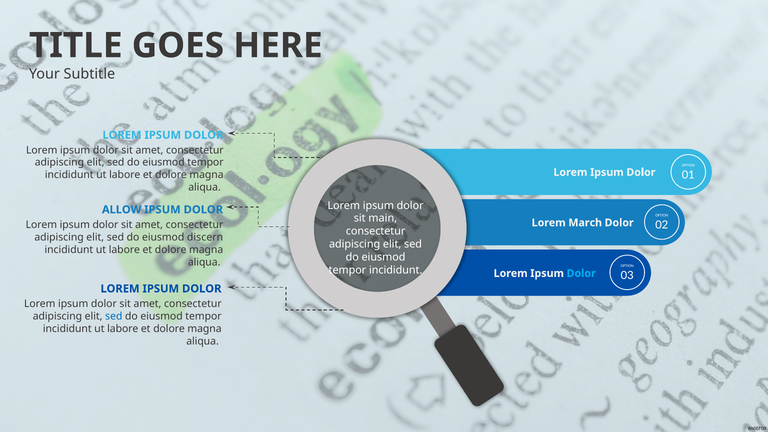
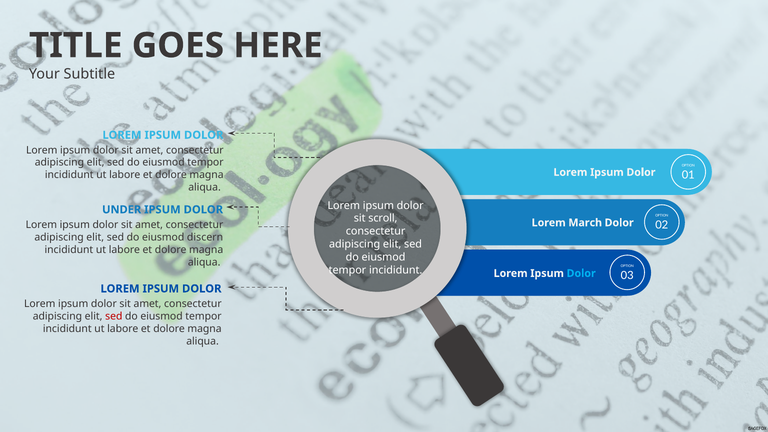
ALLOW: ALLOW -> UNDER (122, 210)
main: main -> scroll (383, 218)
sed colour: blue -> red (114, 316)
